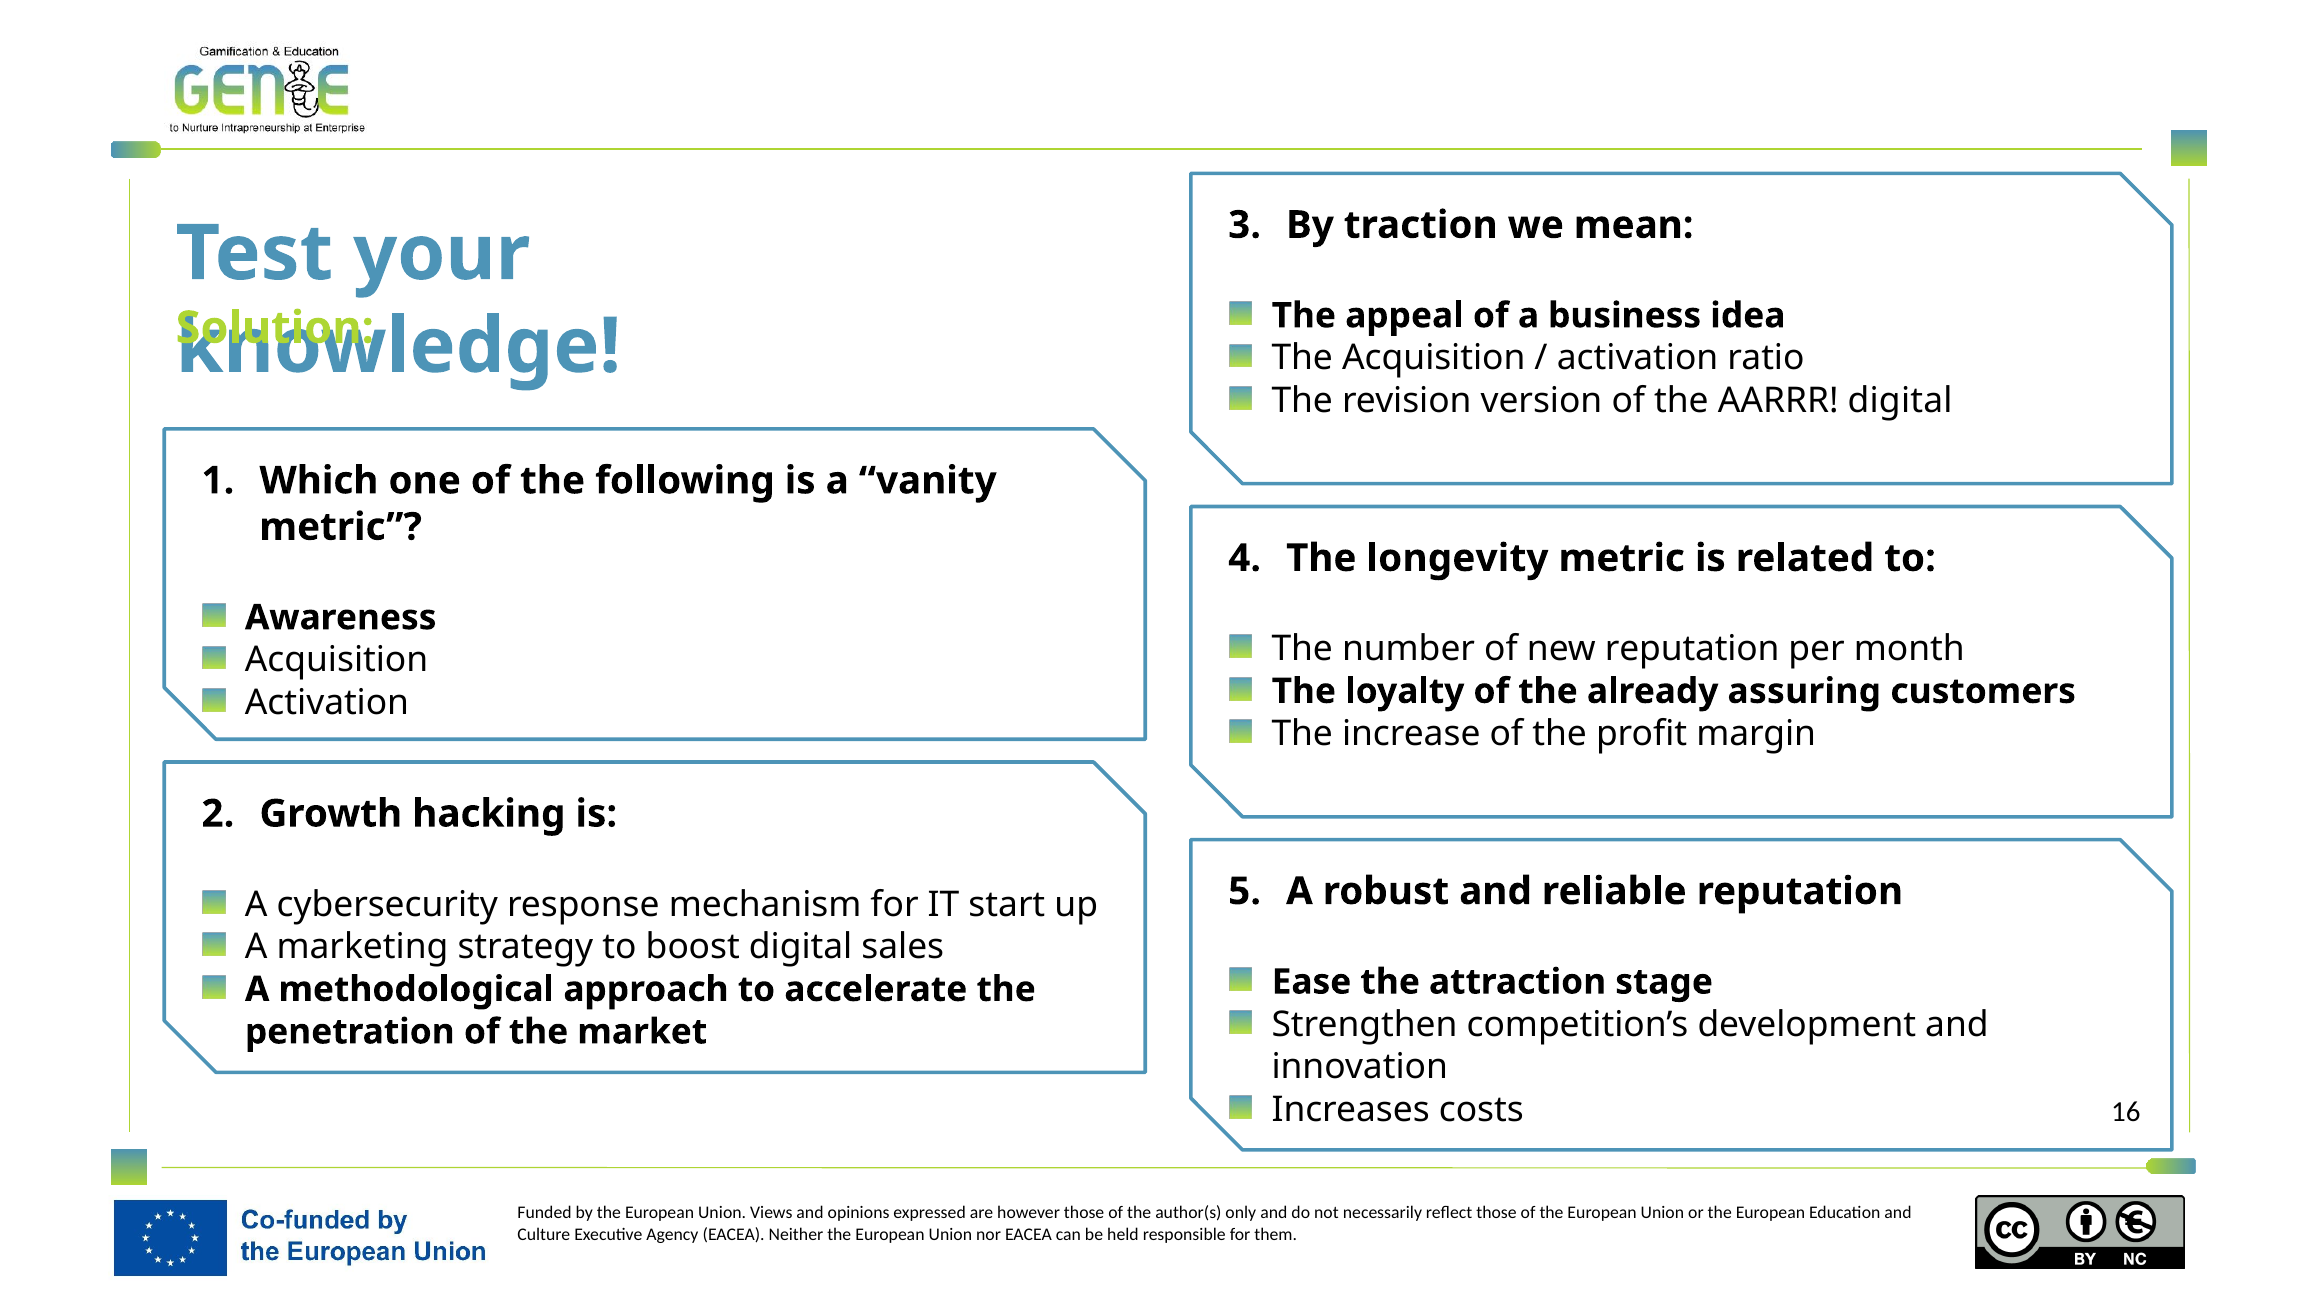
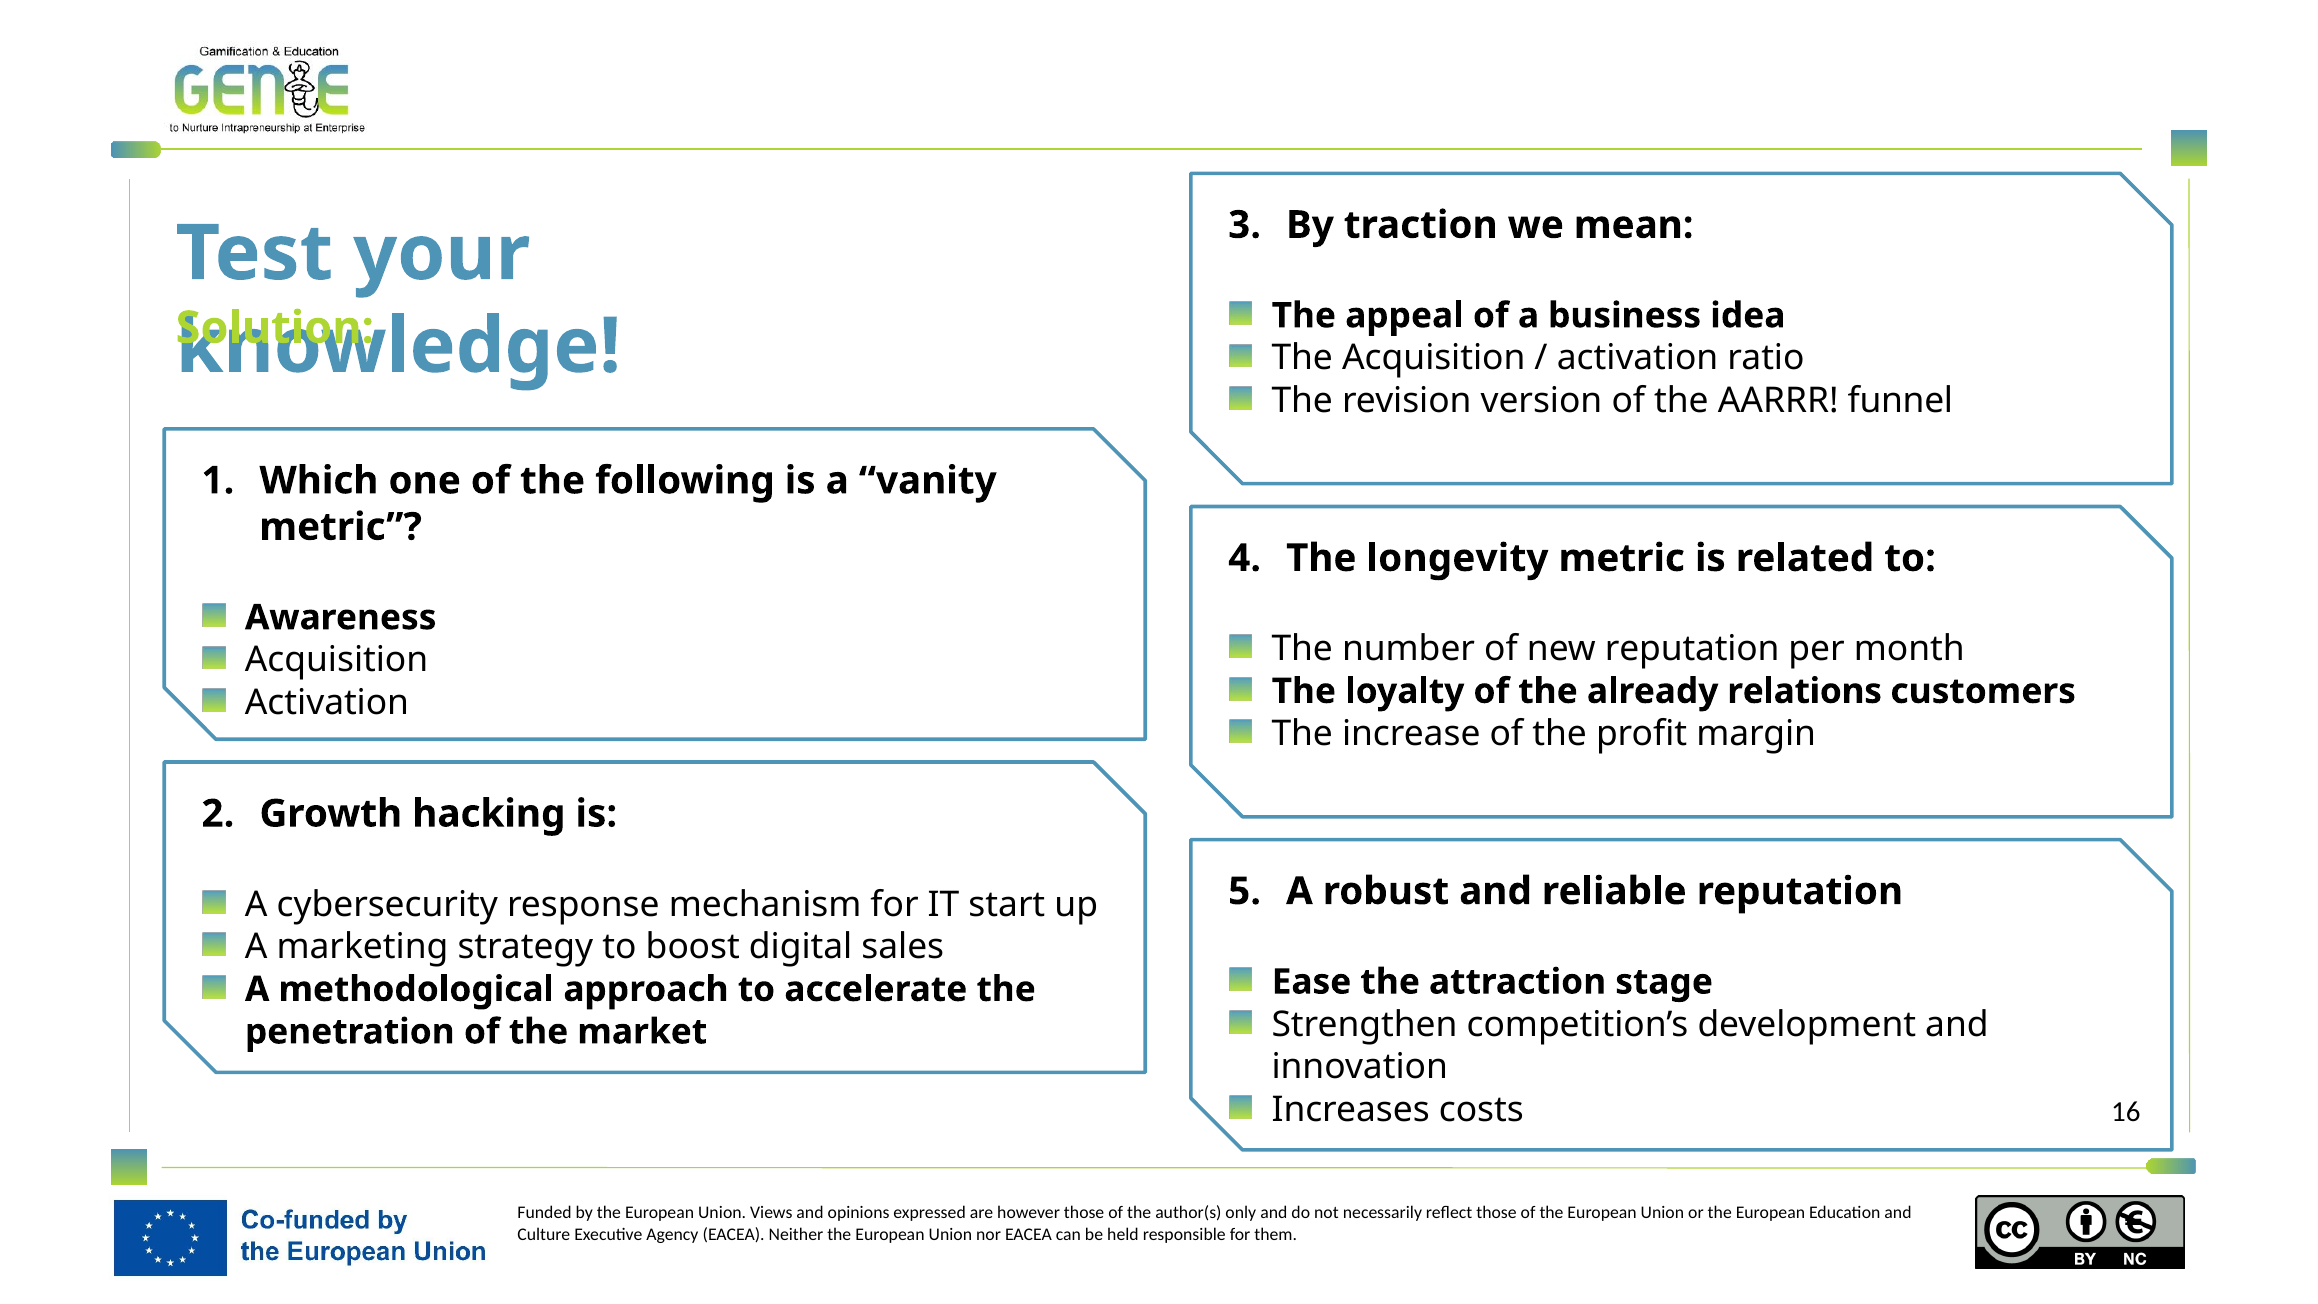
AARRR digital: digital -> funnel (1900, 401)
assuring: assuring -> relations (1805, 691)
